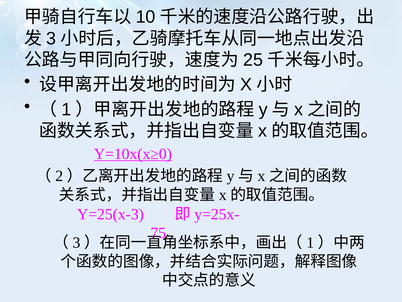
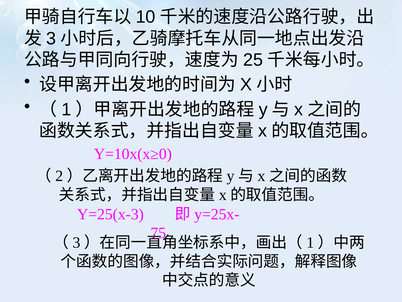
Y=10x(x≥0 underline: present -> none (133, 154)
